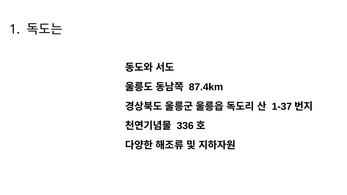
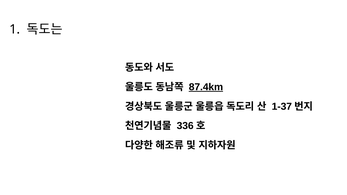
87.4km underline: none -> present (206, 87)
